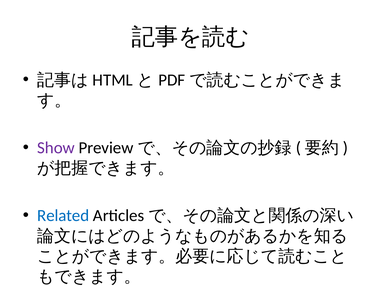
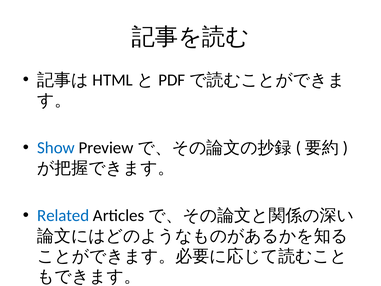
Show colour: purple -> blue (56, 148)
